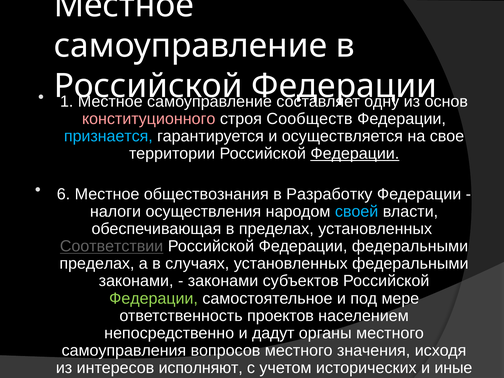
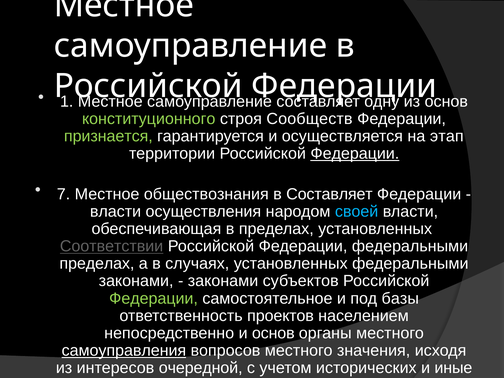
конституционного colour: pink -> light green (149, 119)
признается colour: light blue -> light green (108, 136)
свое: свое -> этап (447, 136)
6: 6 -> 7 (63, 194)
в Разработку: Разработку -> Составляет (329, 194)
налоги: налоги -> власти (116, 211)
мере: мере -> базы (400, 298)
и дадут: дадут -> основ (273, 333)
самоуправления underline: none -> present (124, 351)
исполняют: исполняют -> очередной (201, 368)
